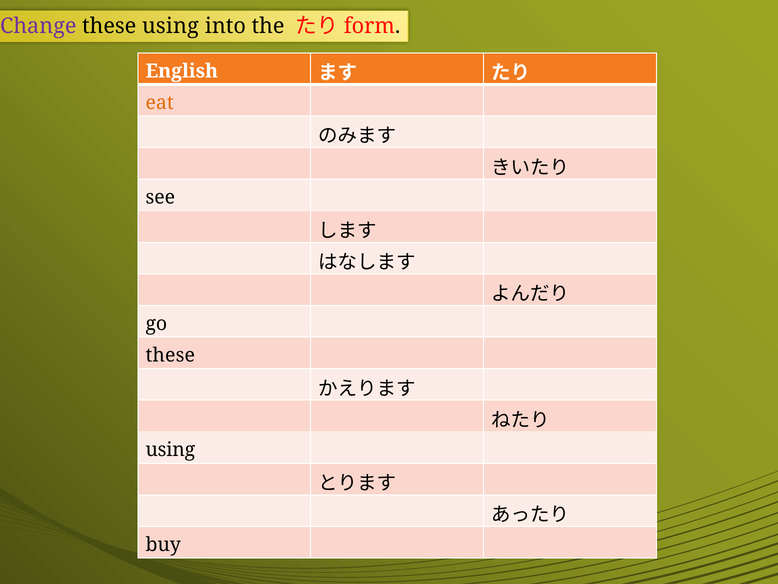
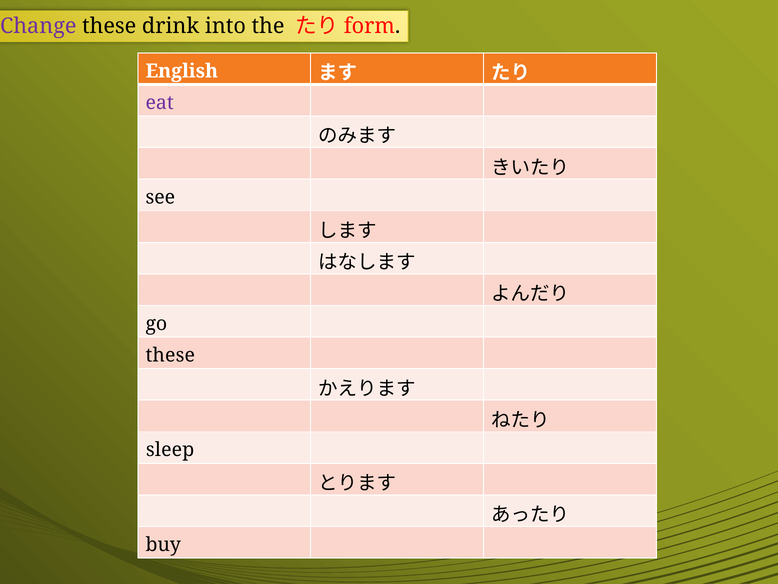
these using: using -> drink (171, 26)
eat colour: orange -> purple (160, 103)
using: using -> sleep (170, 450)
